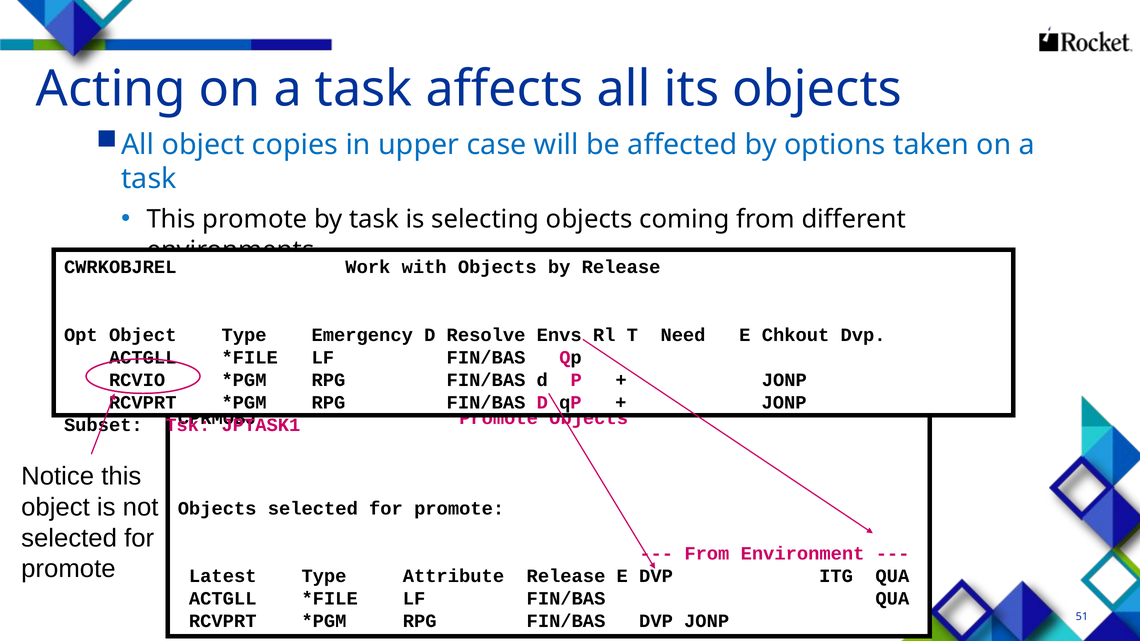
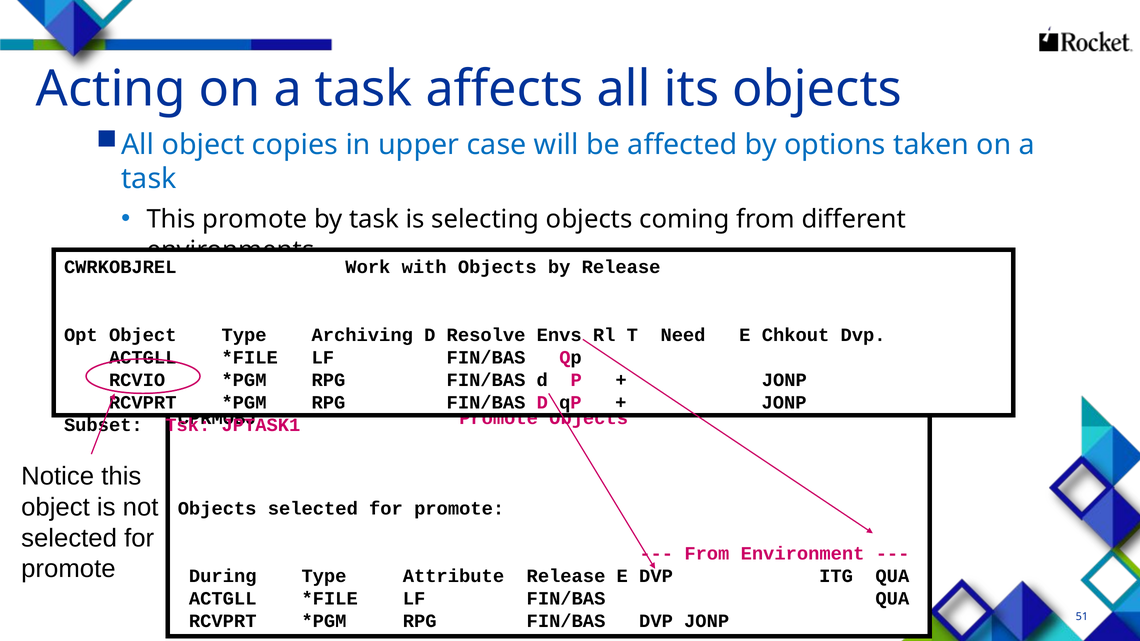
Emergency: Emergency -> Archiving (362, 335)
Latest: Latest -> During (223, 576)
